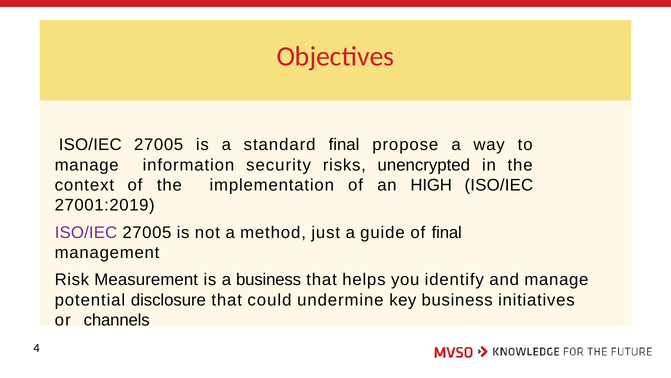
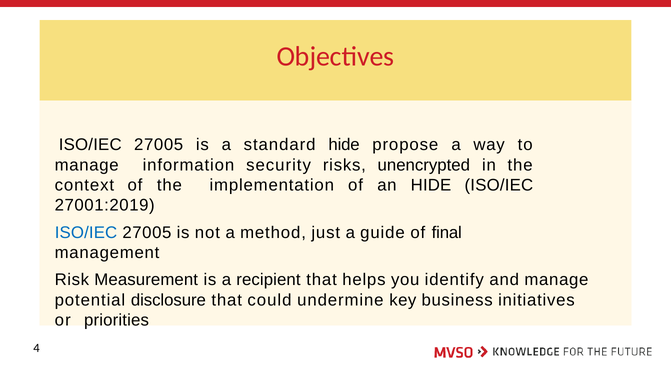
standard final: final -> hide (344, 145)
an HIGH: HIGH -> HIDE (431, 185)
ISO/IEC colour: purple -> blue (86, 232)
a business: business -> recipient (268, 279)
channels: channels -> priorities (117, 320)
